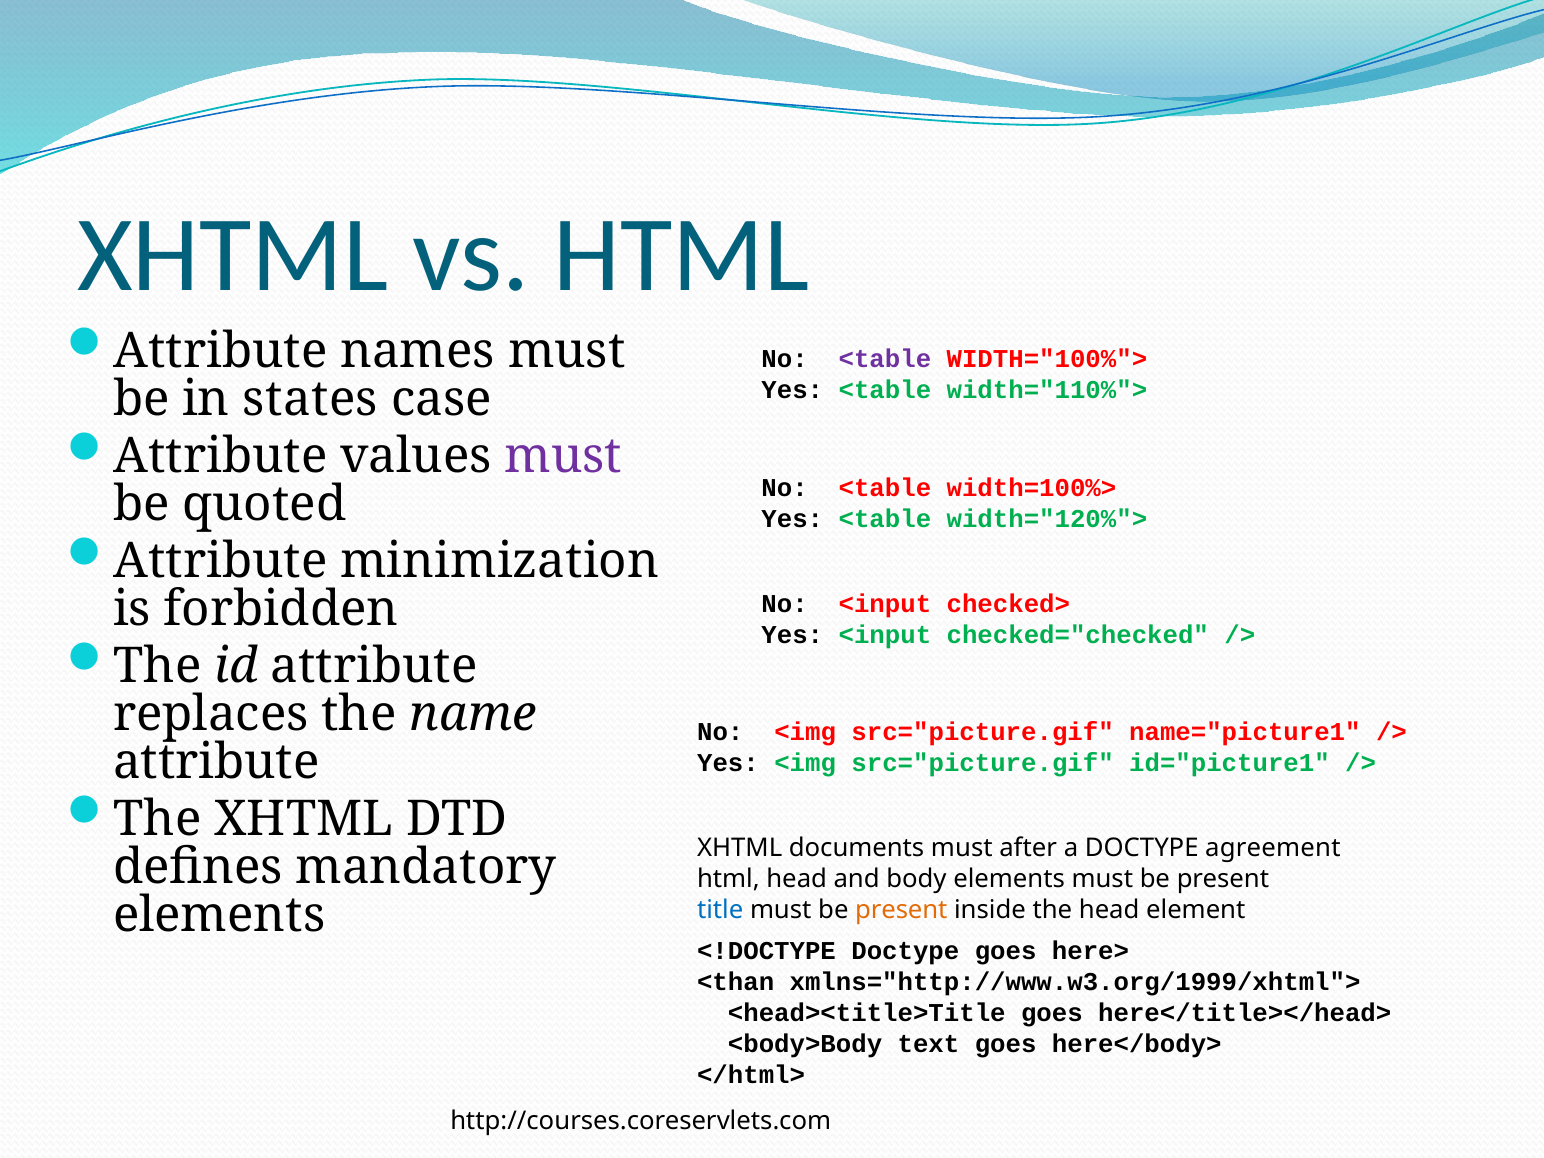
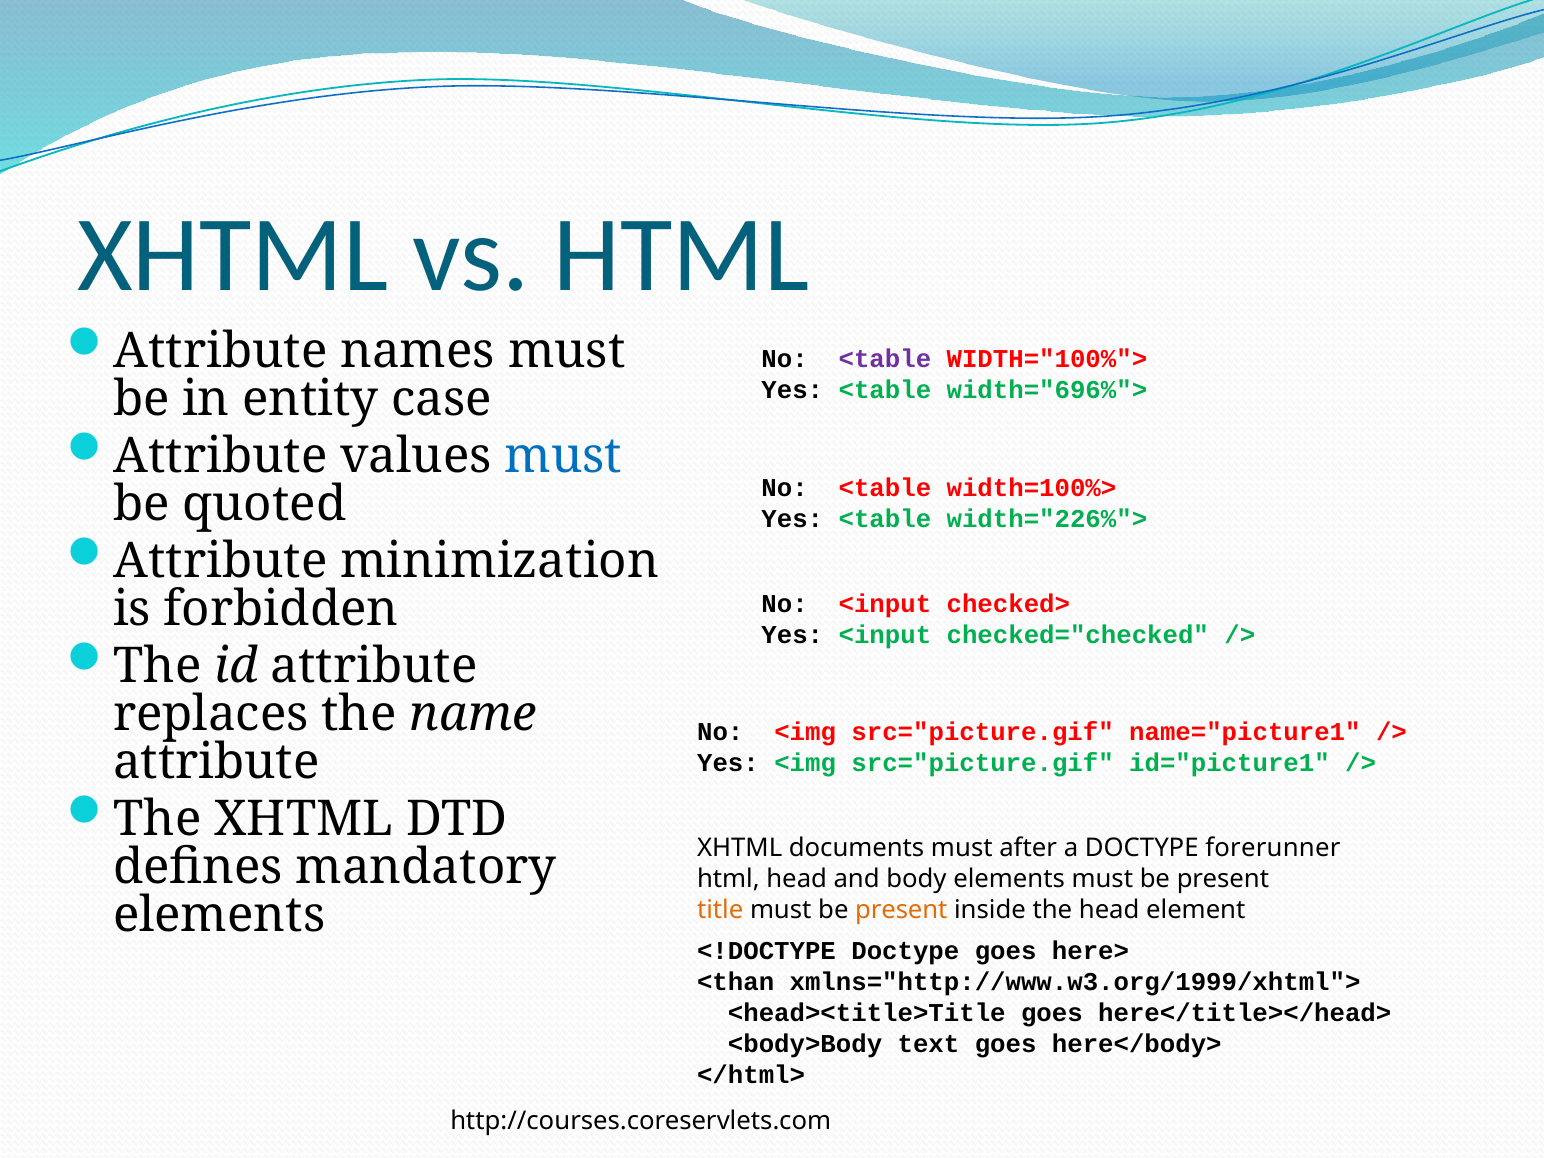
width="110%">: width="110%"> -> width="696%"> (1047, 390)
states: states -> entity (311, 399)
must colour: purple -> blue (563, 456)
width="120%">: width="120%"> -> width="226%"> (1047, 519)
agreement: agreement -> forerunner (1273, 848)
title colour: blue -> orange (720, 910)
